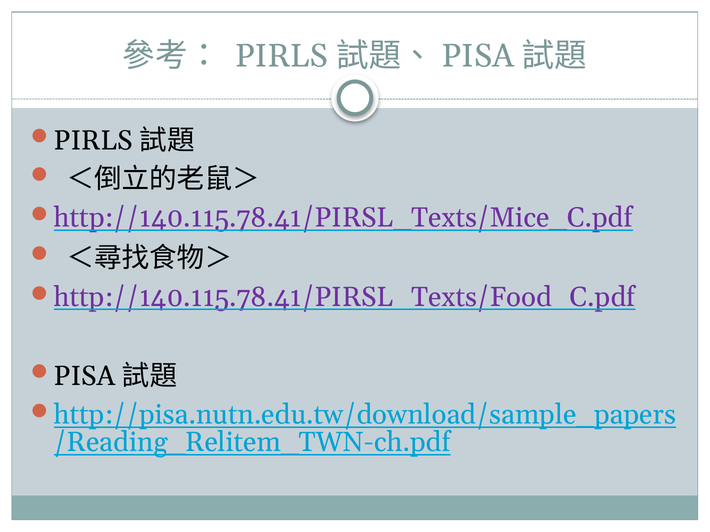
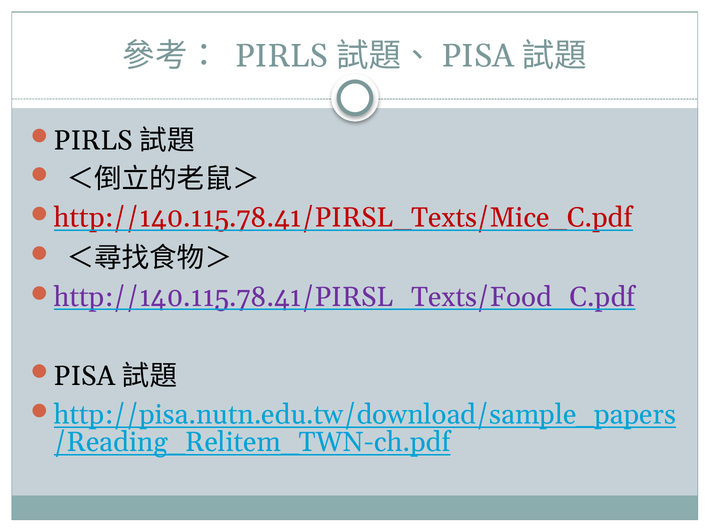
http://140.115.78.41/PIRSL_Texts/Mice_C.pdf colour: purple -> red (343, 218)
